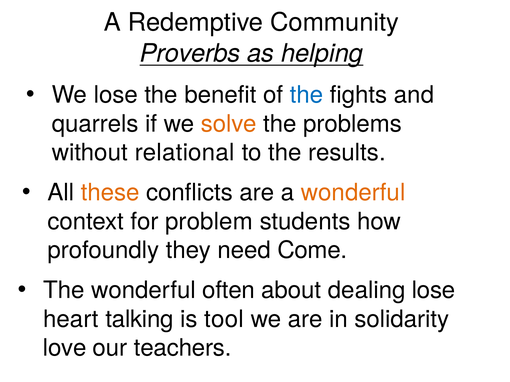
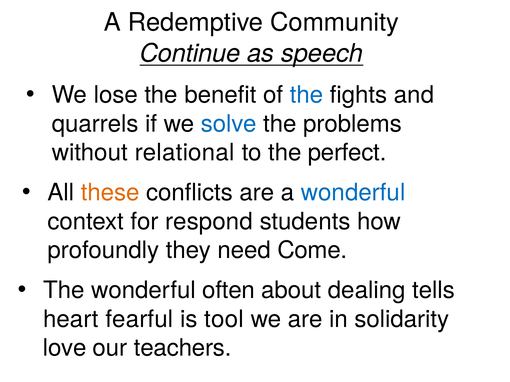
Proverbs: Proverbs -> Continue (190, 54)
helping: helping -> speech (322, 54)
solve colour: orange -> blue (229, 124)
results: results -> perfect (347, 153)
wonderful colour: orange -> blue (353, 193)
problem: problem -> respond (209, 222)
dealing lose: lose -> tells (433, 291)
talking: talking -> fearful (139, 320)
